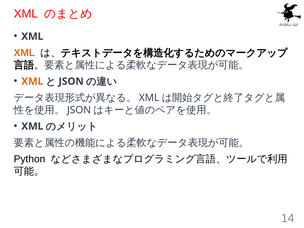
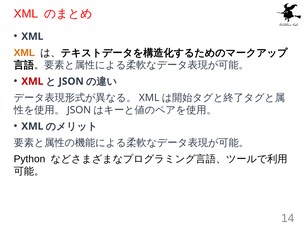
XML colour: orange -> red (32, 81)
